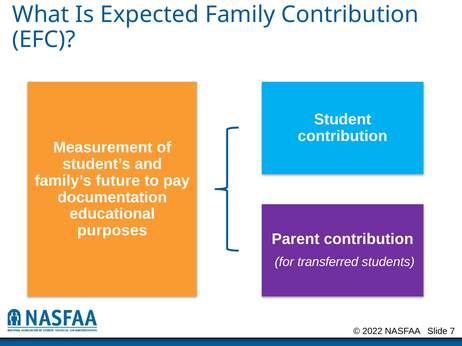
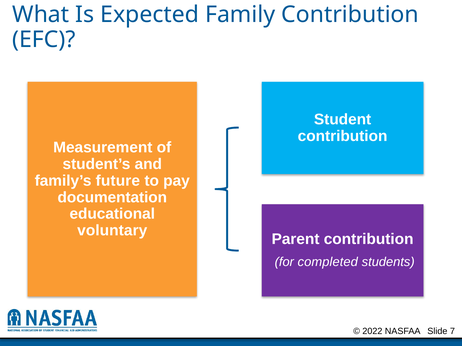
purposes: purposes -> voluntary (112, 231)
transferred: transferred -> completed (328, 262)
